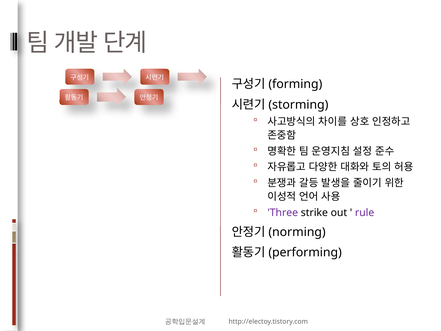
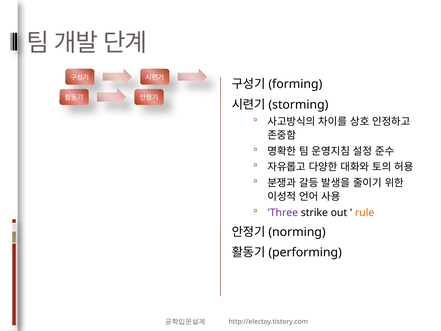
rule colour: purple -> orange (365, 212)
